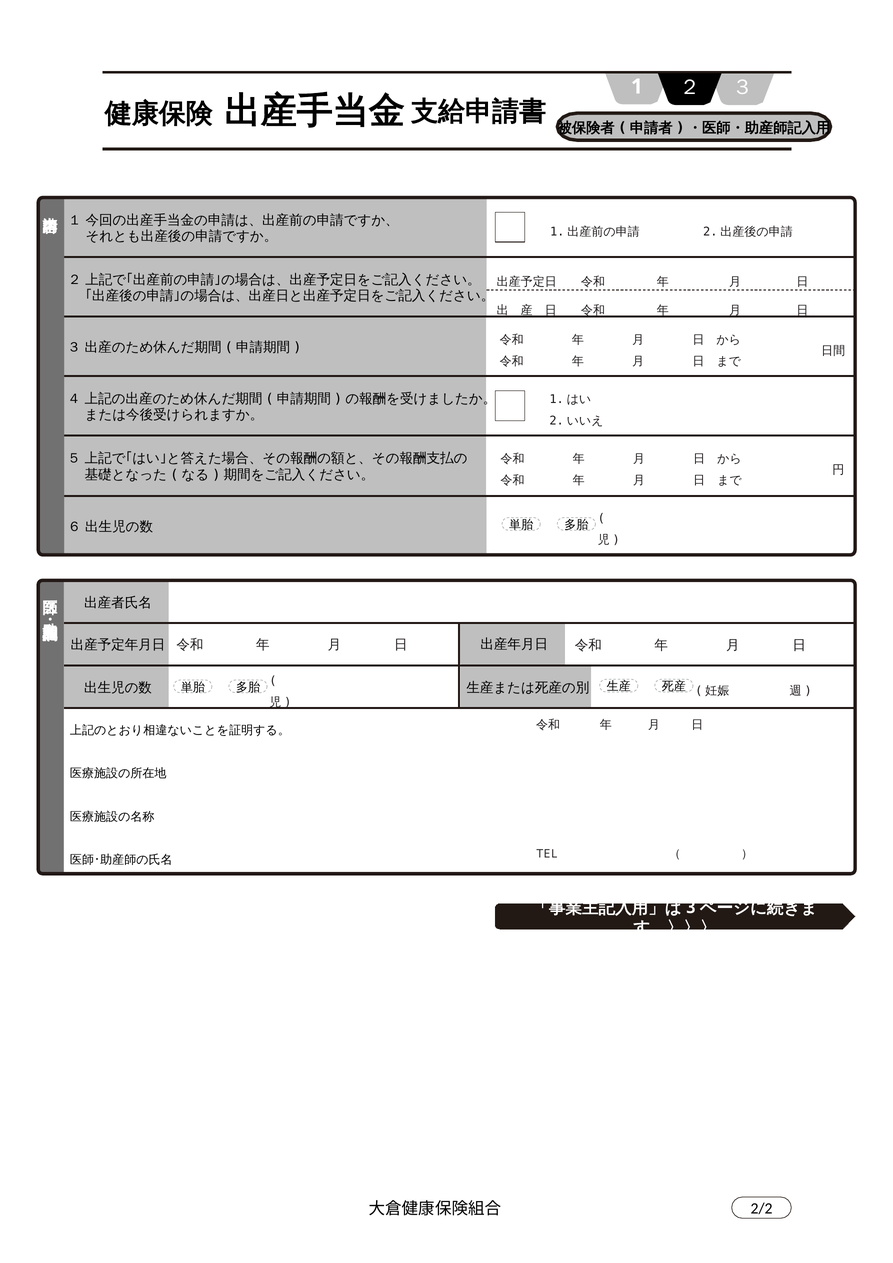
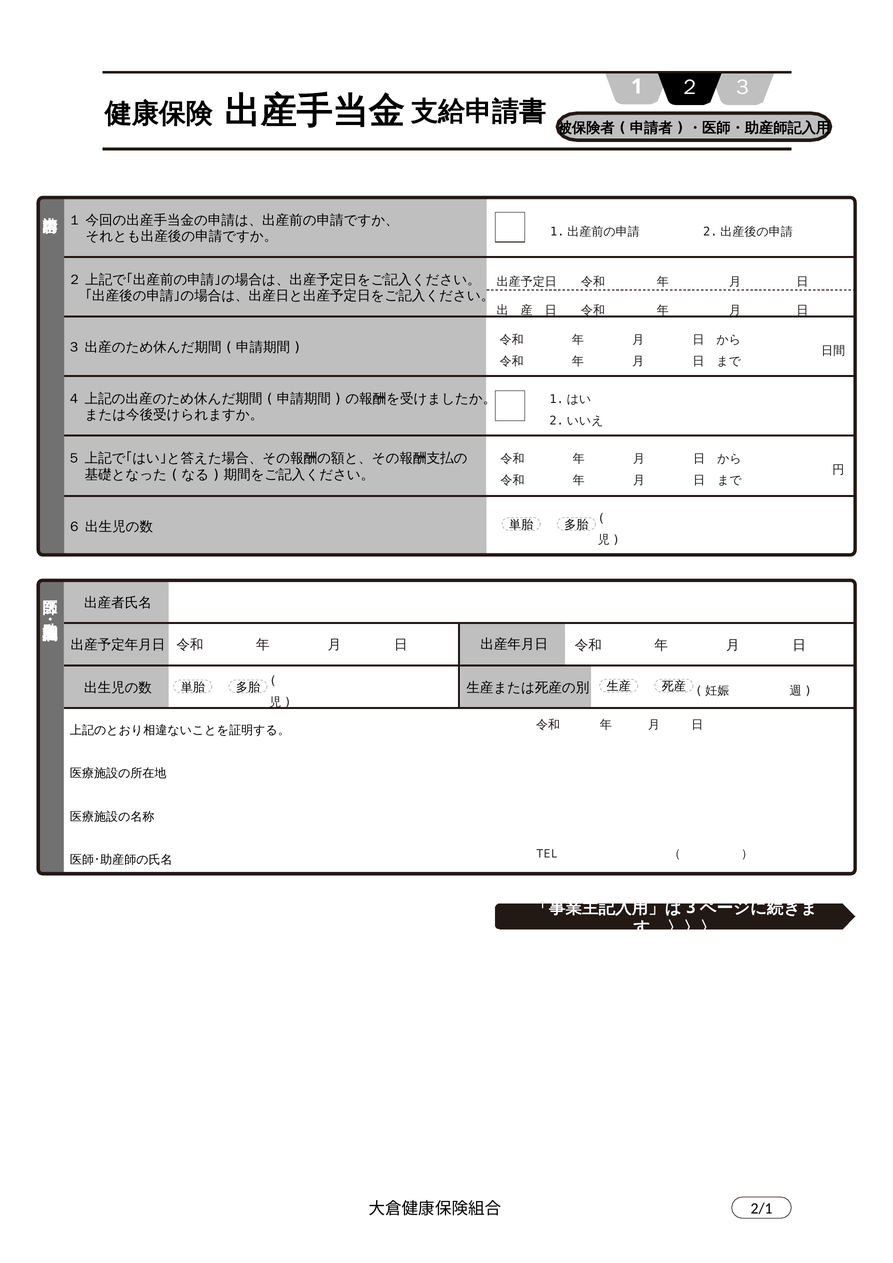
2/2: 2/2 -> 2/1 (762, 1209)
